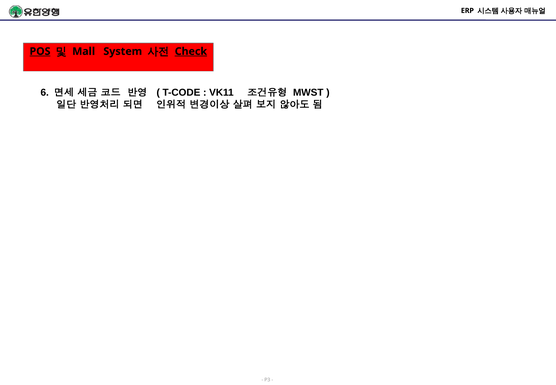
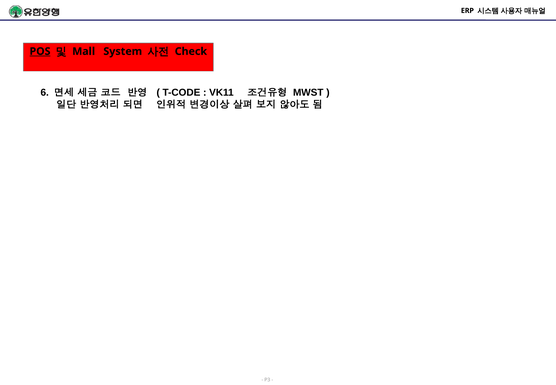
Check underline: present -> none (191, 51)
